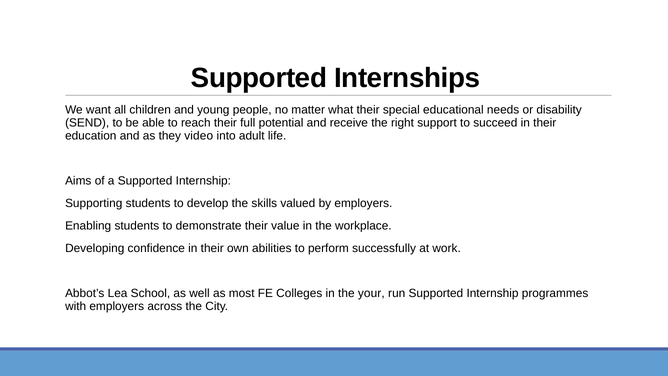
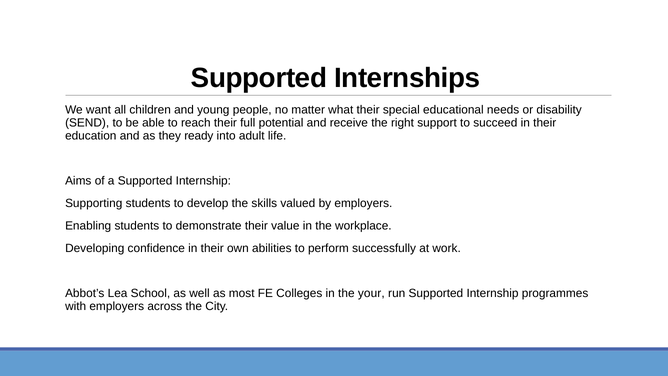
video: video -> ready (199, 136)
